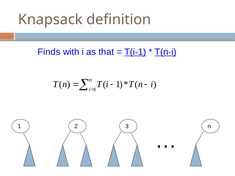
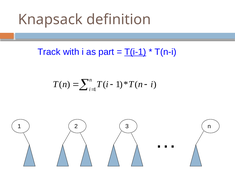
Finds: Finds -> Track (49, 52)
that: that -> part (106, 52)
T(n-i underline: present -> none (166, 52)
